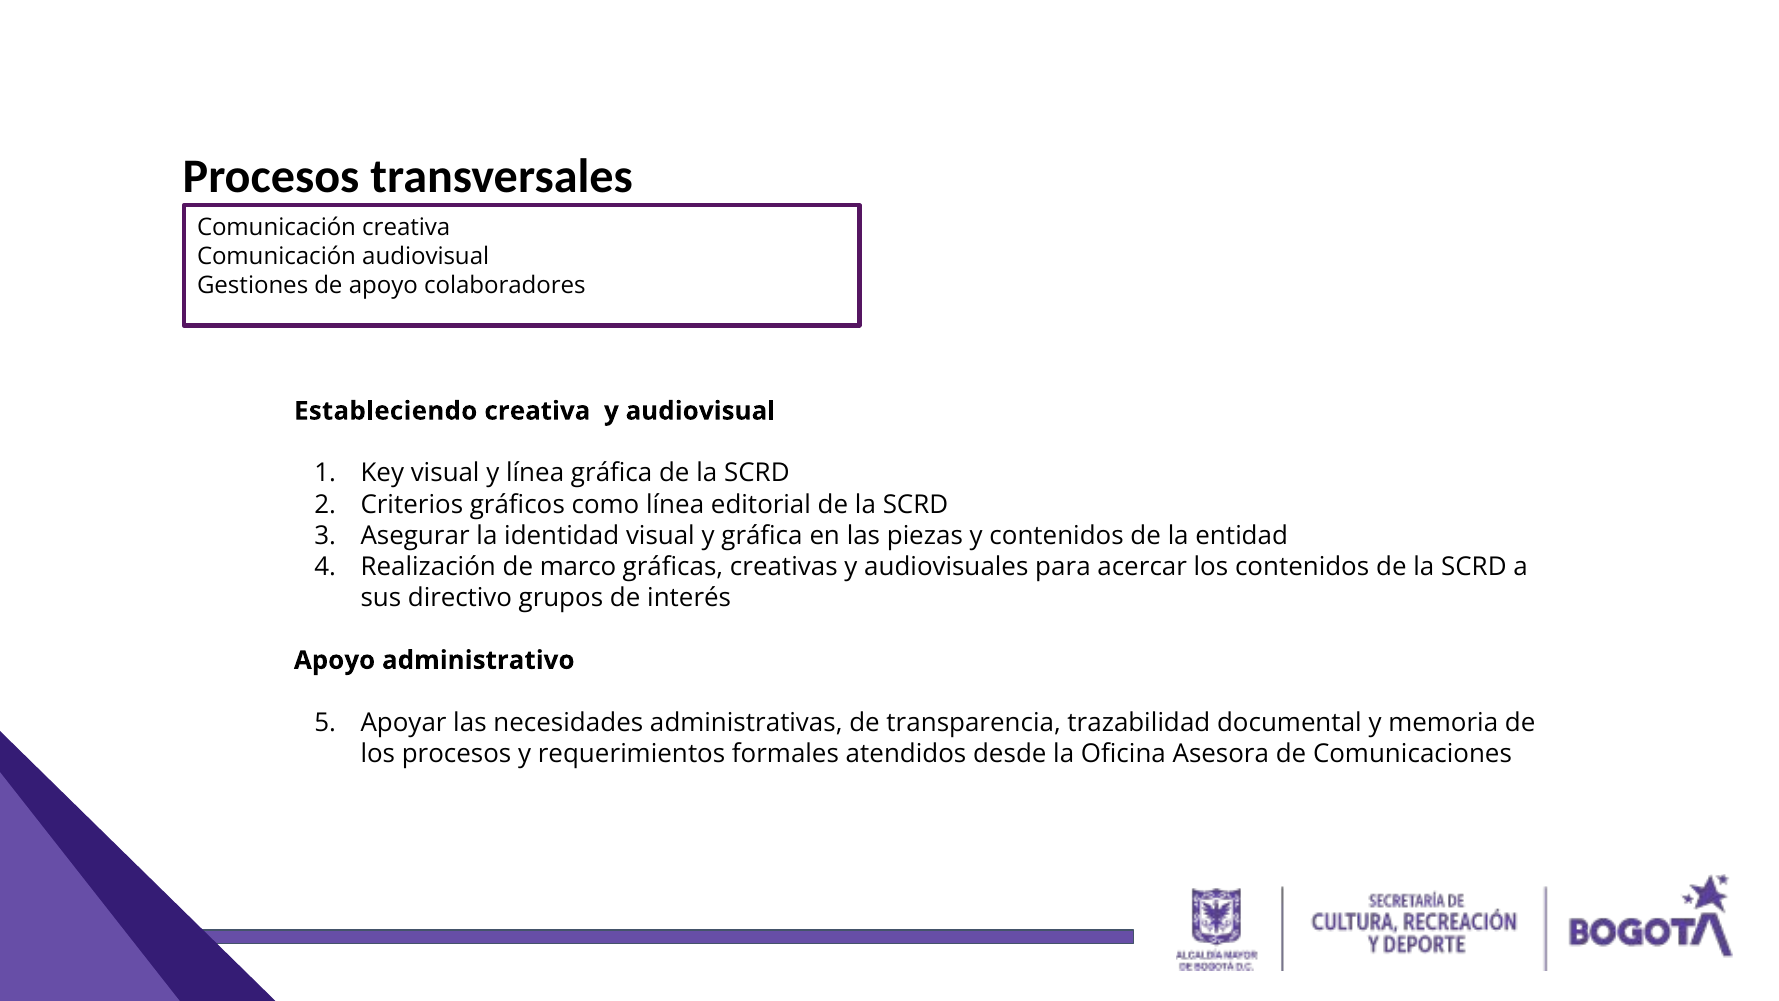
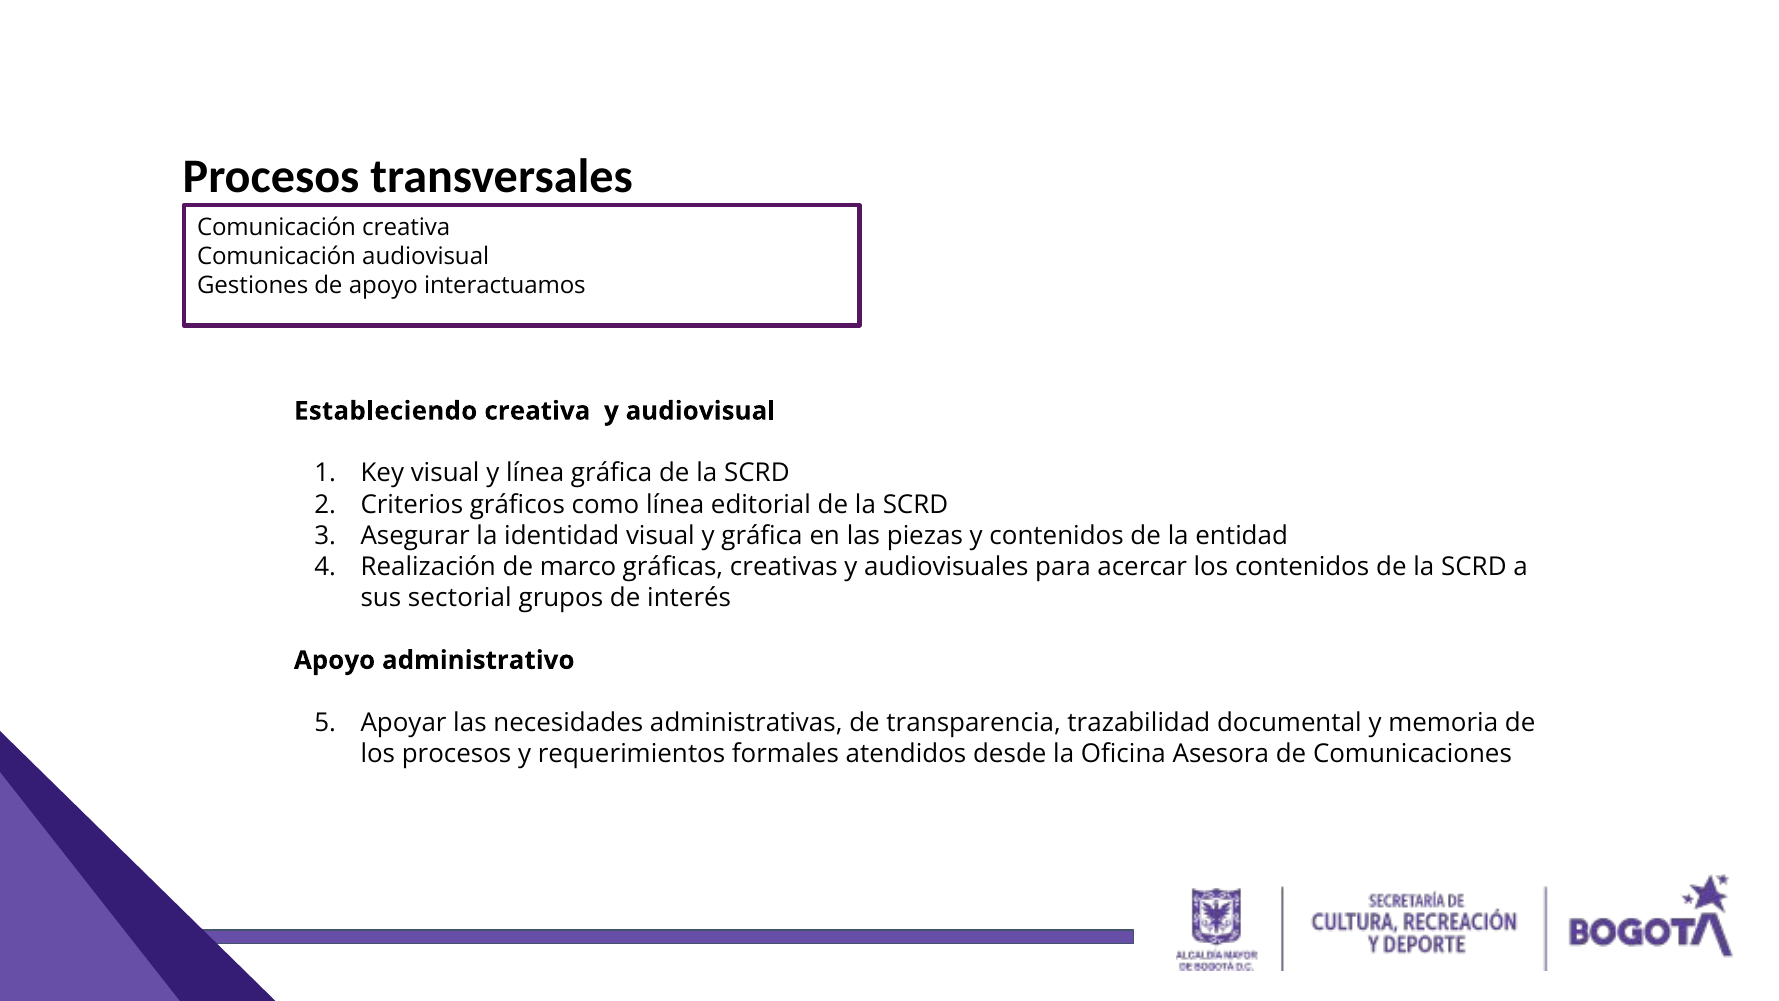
colaboradores: colaboradores -> interactuamos (505, 286)
directivo: directivo -> sectorial (460, 598)
